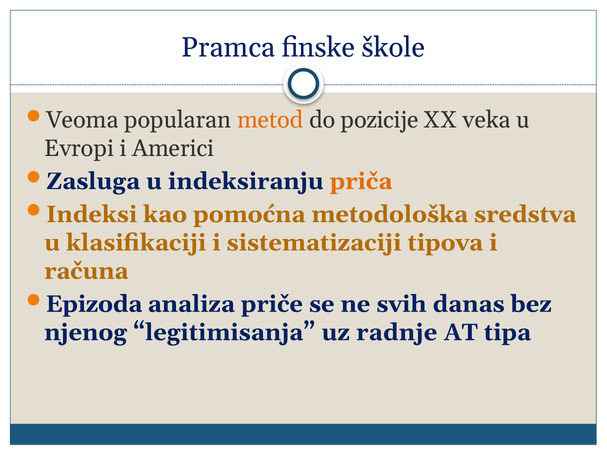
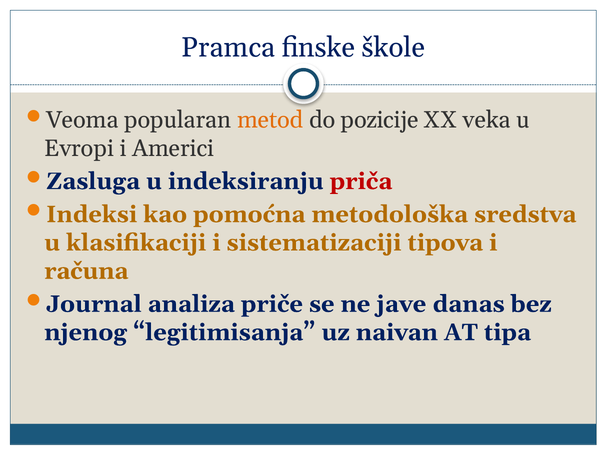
priča colour: orange -> red (361, 181)
Epizoda: Epizoda -> Journal (94, 304)
svih: svih -> jave (401, 304)
radnje: radnje -> naivan (397, 333)
